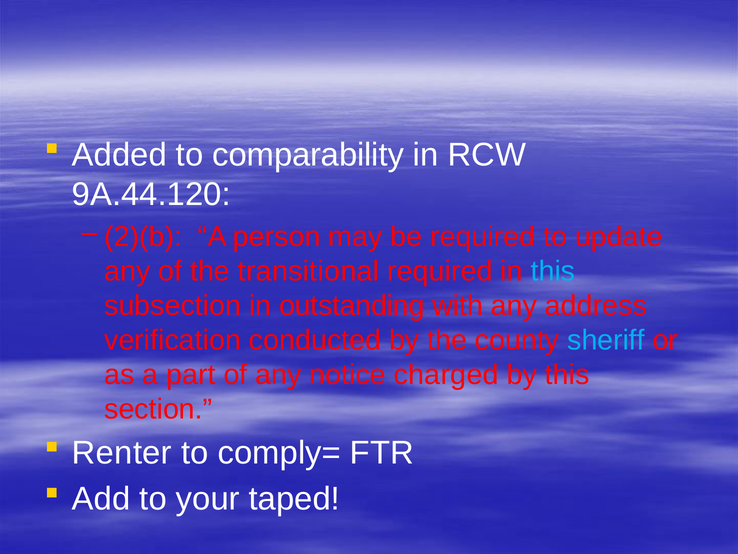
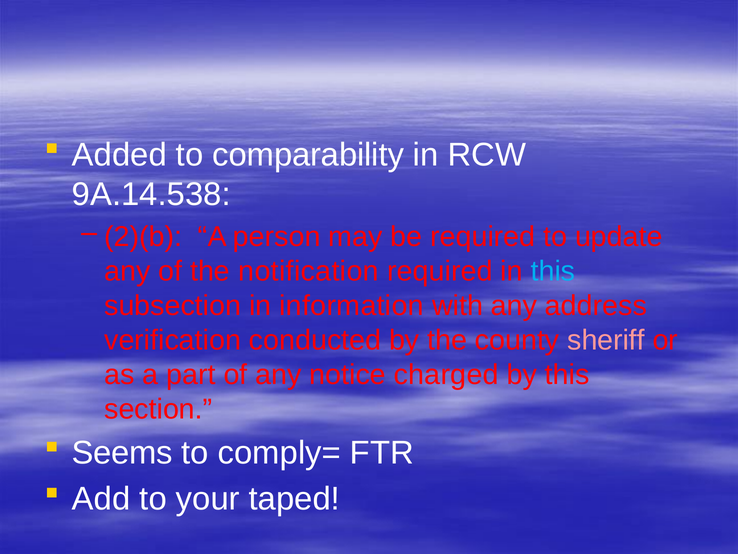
9A.44.120: 9A.44.120 -> 9A.14.538 (151, 194)
transitional: transitional -> notification (309, 271)
outstanding: outstanding -> information (352, 305)
sheriff colour: light blue -> pink (606, 340)
Renter: Renter -> Seems (122, 453)
